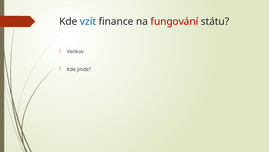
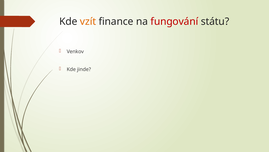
vzít colour: blue -> orange (88, 22)
